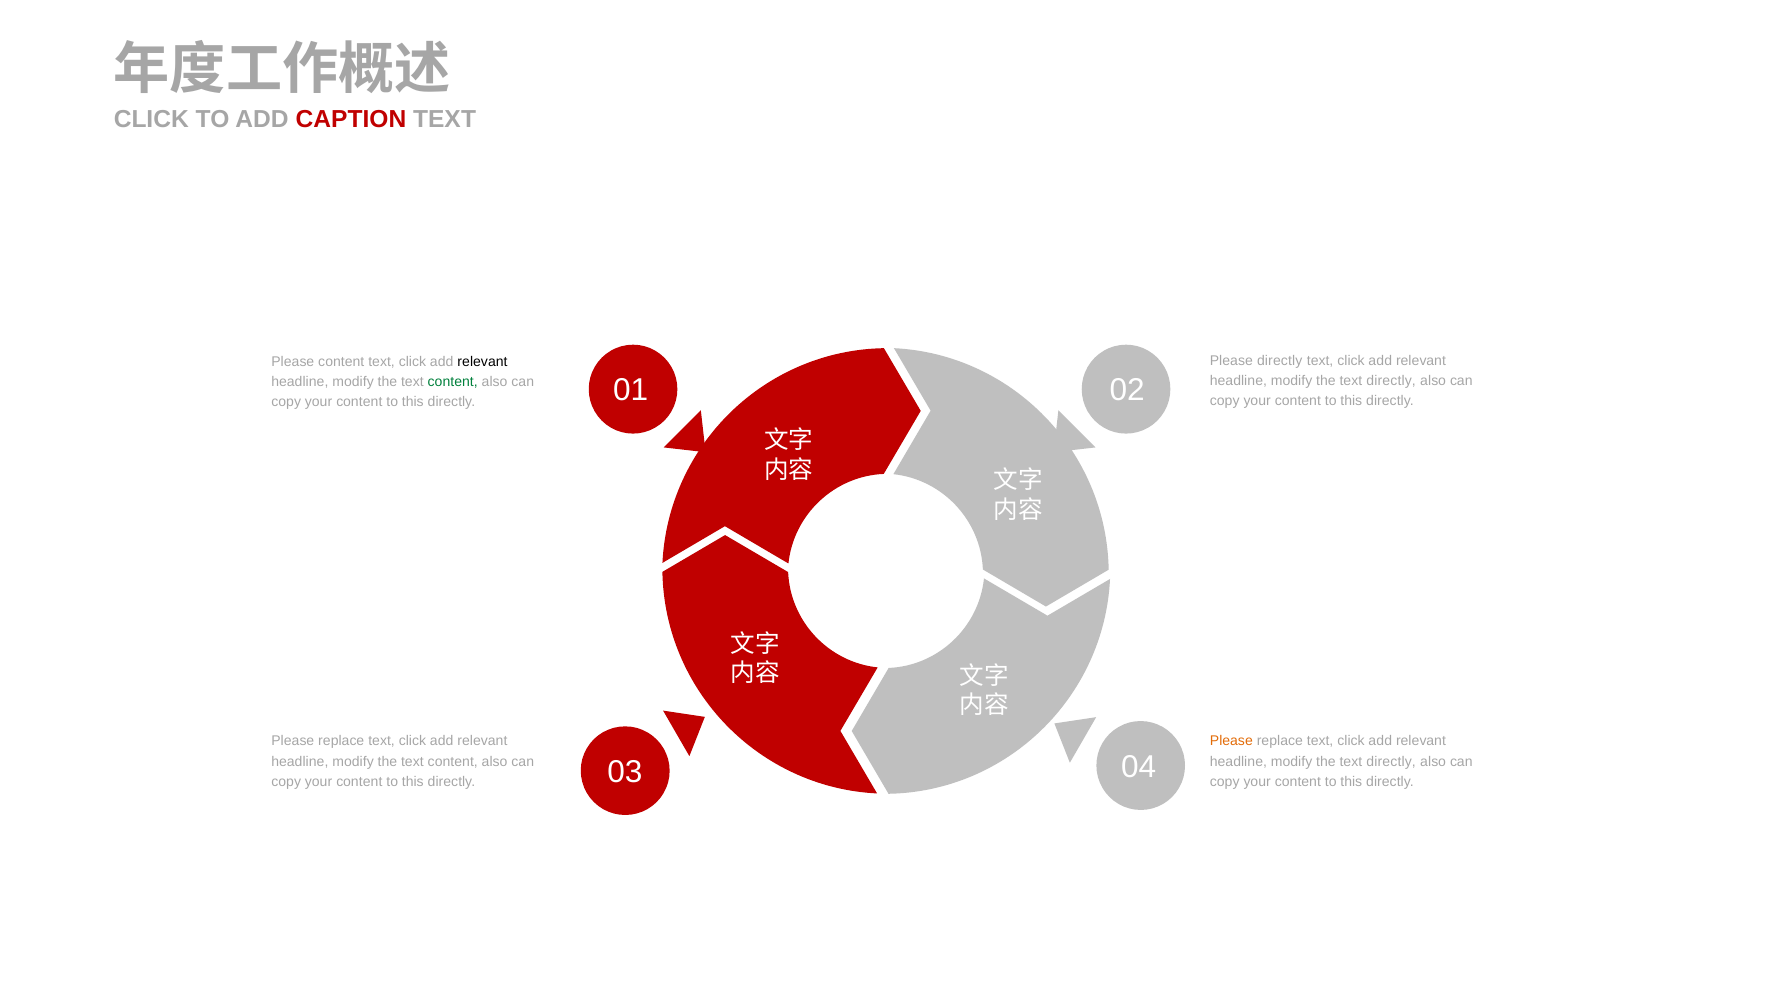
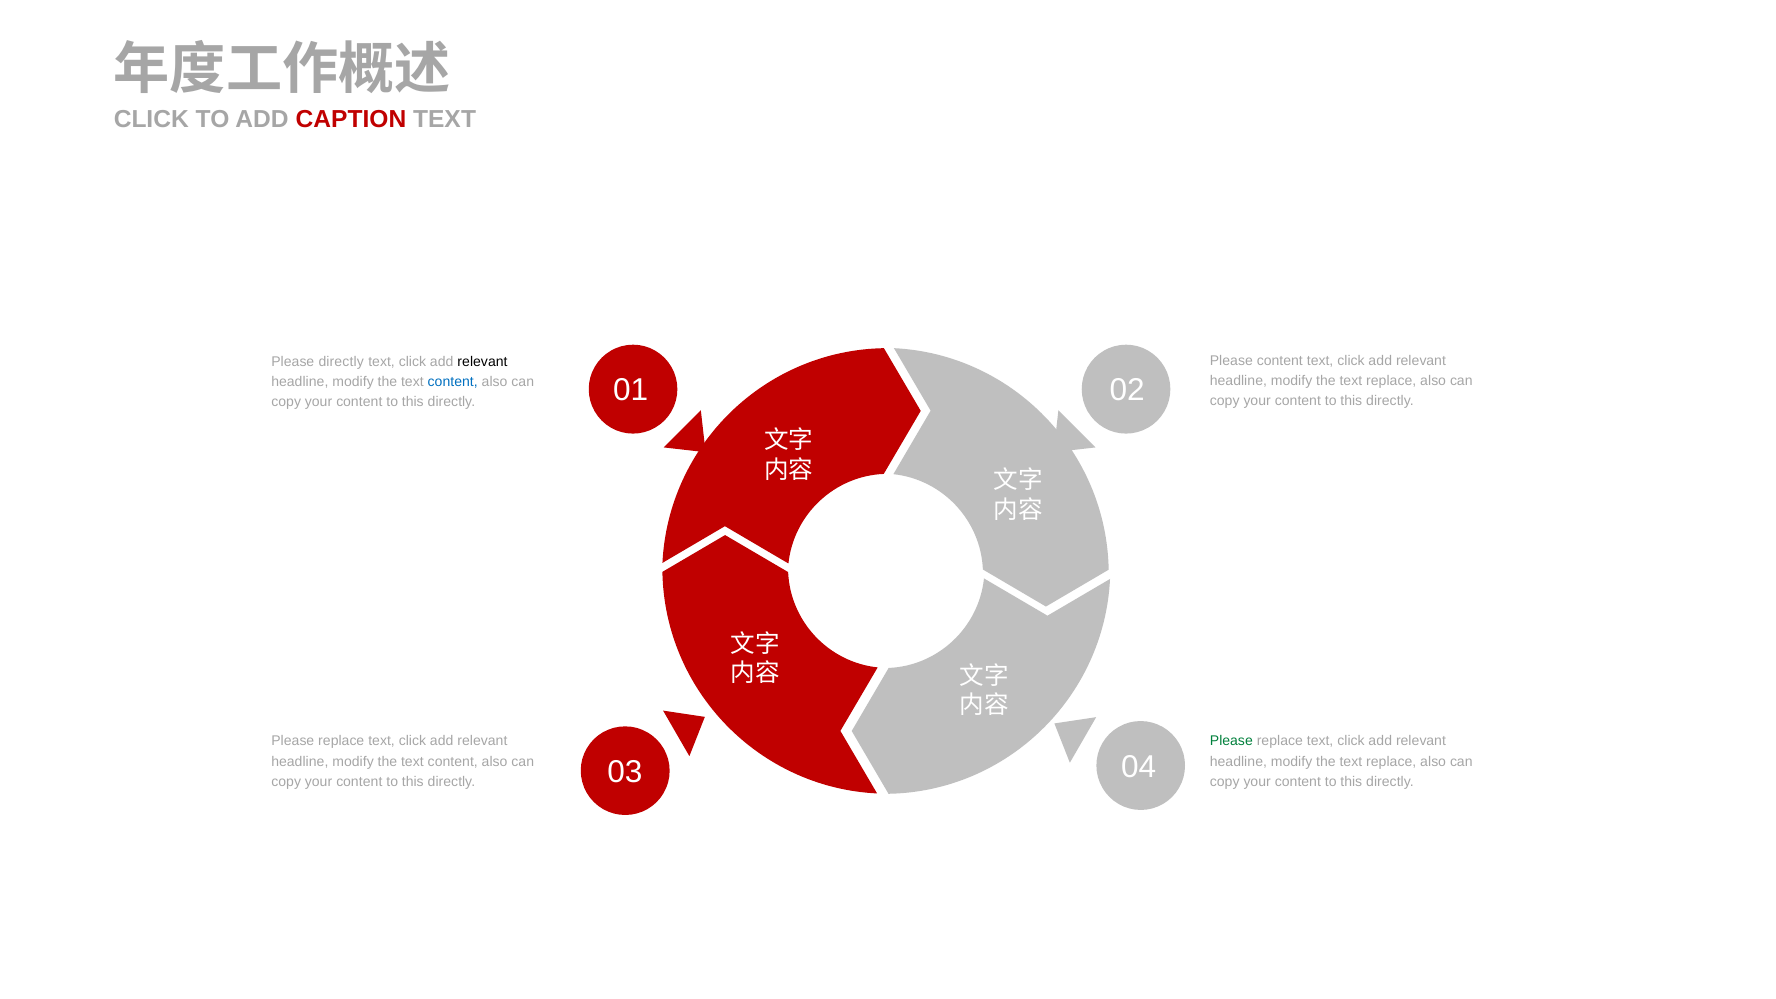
Please directly: directly -> content (1280, 361)
Please content: content -> directly (341, 361)
directly: directly -> replace (1391, 381)
content colour: green -> blue (453, 382)
Please colour: orange -> green (1231, 741)
directly: directly -> replace (1391, 761)
